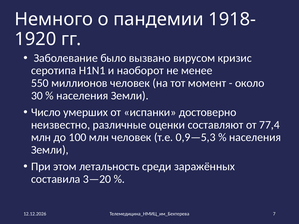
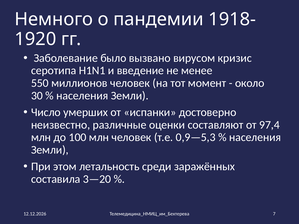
наоборот: наоборот -> введение (140, 71)
77,4: 77,4 -> 97,4 (269, 125)
